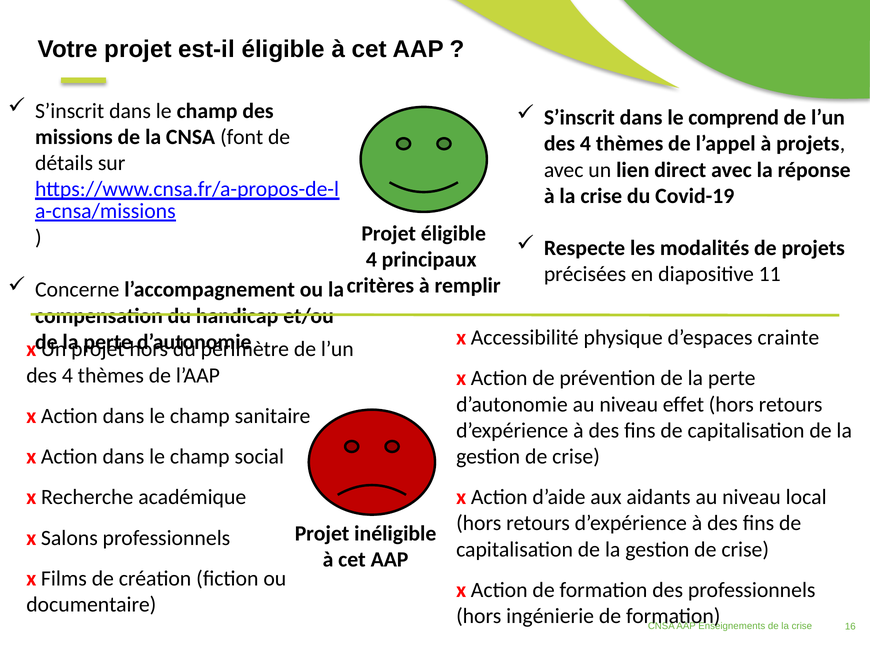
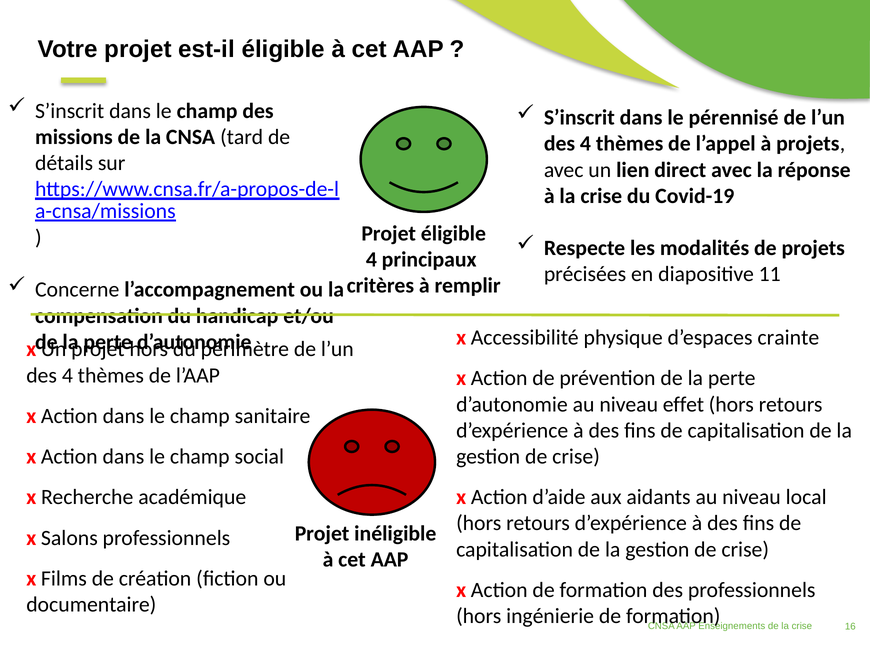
comprend: comprend -> pérennisé (734, 117)
font: font -> tard (242, 137)
